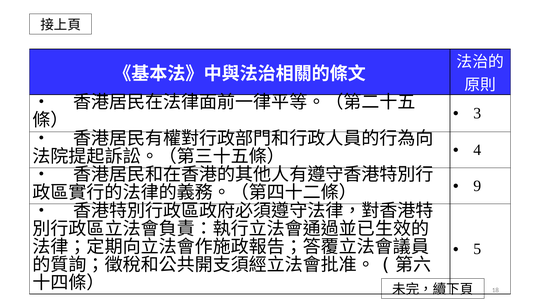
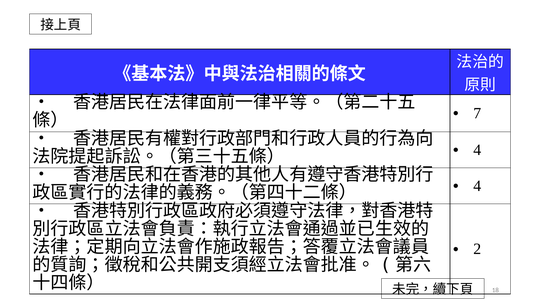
3: 3 -> 7 (477, 113)
9: 9 -> 4 (477, 186)
5: 5 -> 2 (477, 249)
